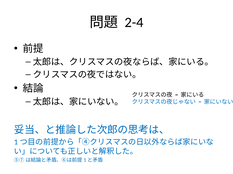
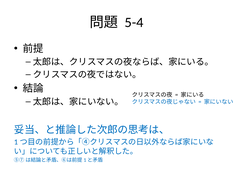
2-4: 2-4 -> 5-4 (134, 23)
